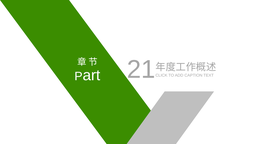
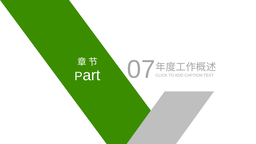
21: 21 -> 07 (141, 70)
